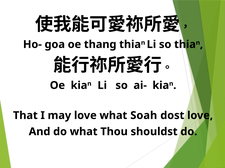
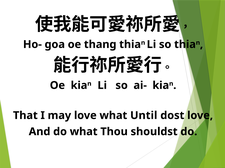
Soah: Soah -> Until (144, 116)
